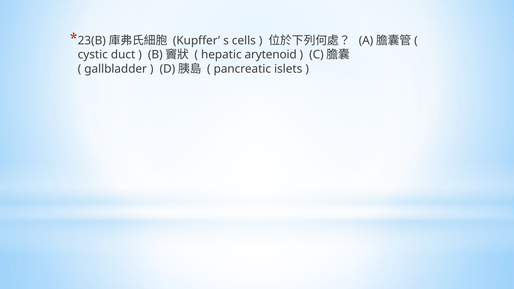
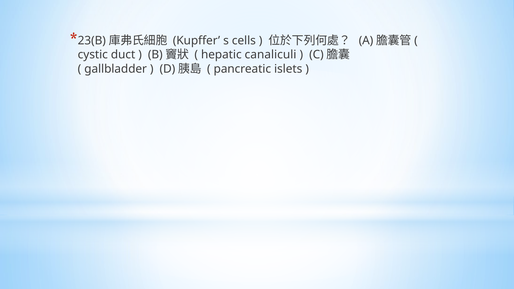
arytenoid: arytenoid -> canaliculi (271, 55)
